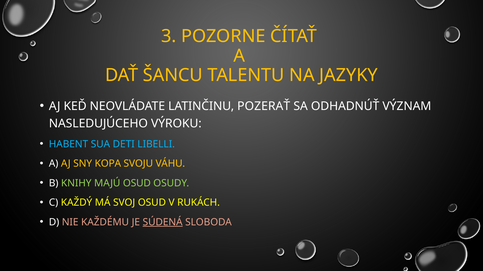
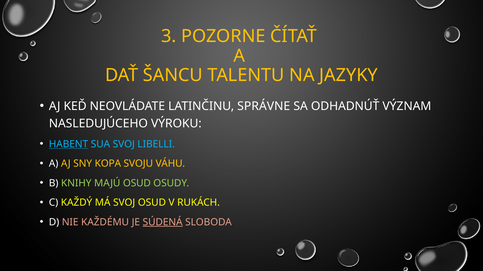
POZERAŤ: POZERAŤ -> SPRÁVNE (264, 107)
HABENT underline: none -> present (69, 145)
SUA DETI: DETI -> SVOJ (124, 145)
